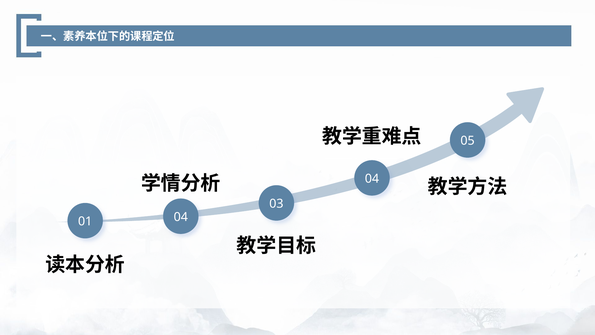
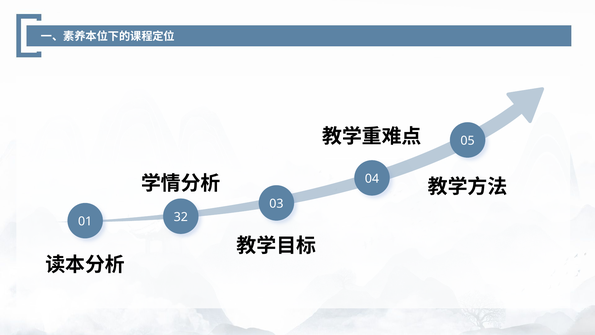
01 04: 04 -> 32 (181, 217)
